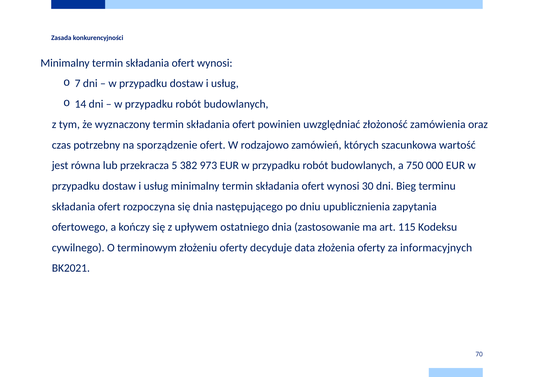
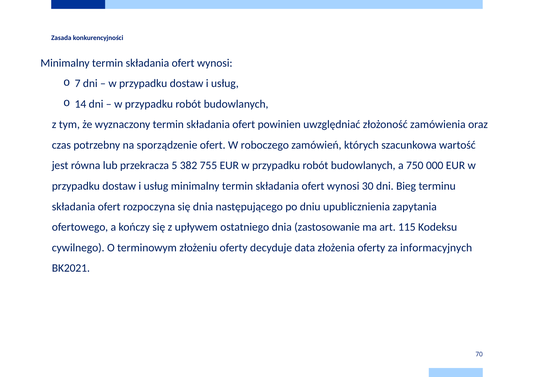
rodzajowo: rodzajowo -> roboczego (265, 145)
973: 973 -> 755 (208, 166)
